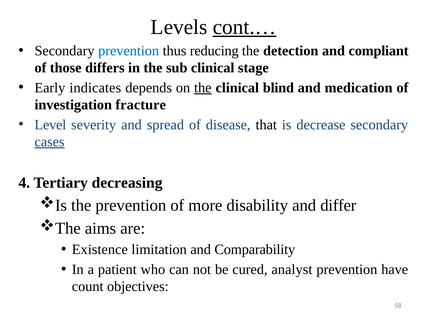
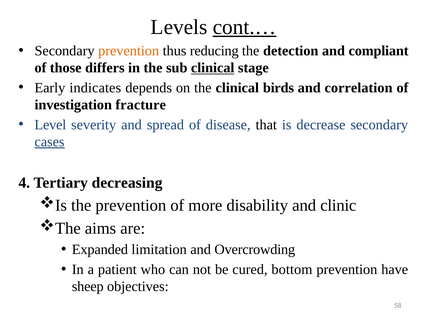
prevention colour: blue -> orange (129, 51)
clinical underline: none -> present (213, 68)
the underline: present -> none (203, 88)
blind: blind -> birds (278, 88)
medication: medication -> correlation (359, 88)
differ: differ -> clinic (338, 205)
Existence: Existence -> Expanded (100, 250)
Comparability: Comparability -> Overcrowding (255, 250)
analyst: analyst -> bottom (292, 270)
count: count -> sheep (88, 287)
